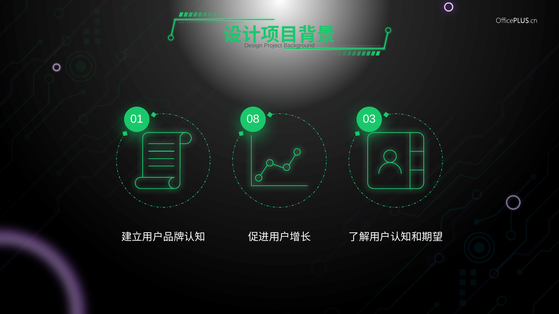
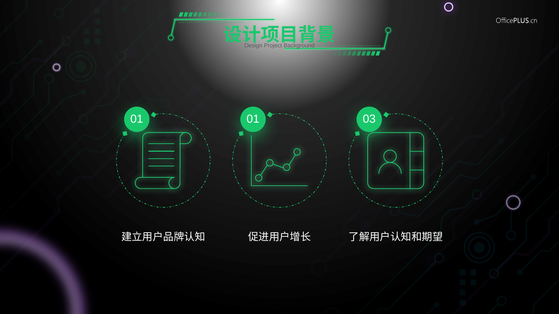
01 08: 08 -> 01 (253, 119)
